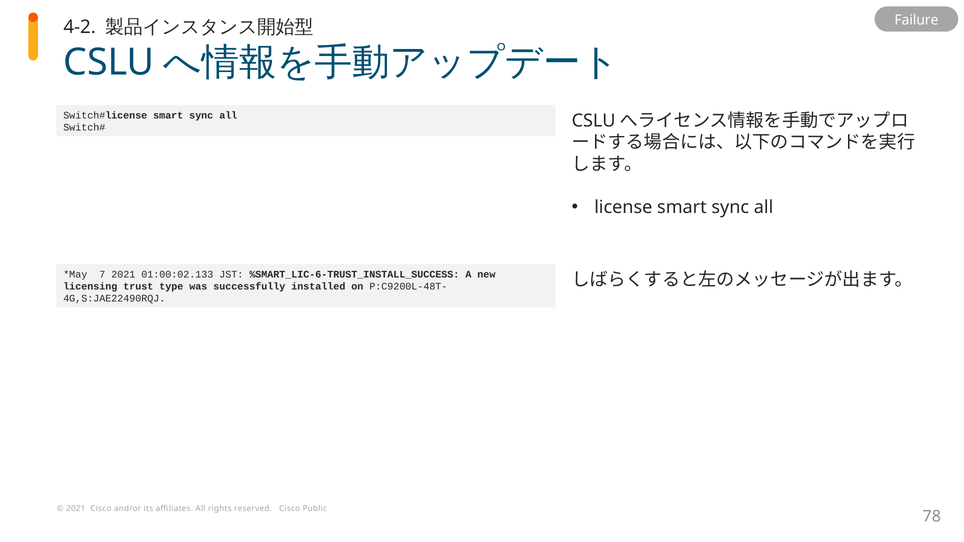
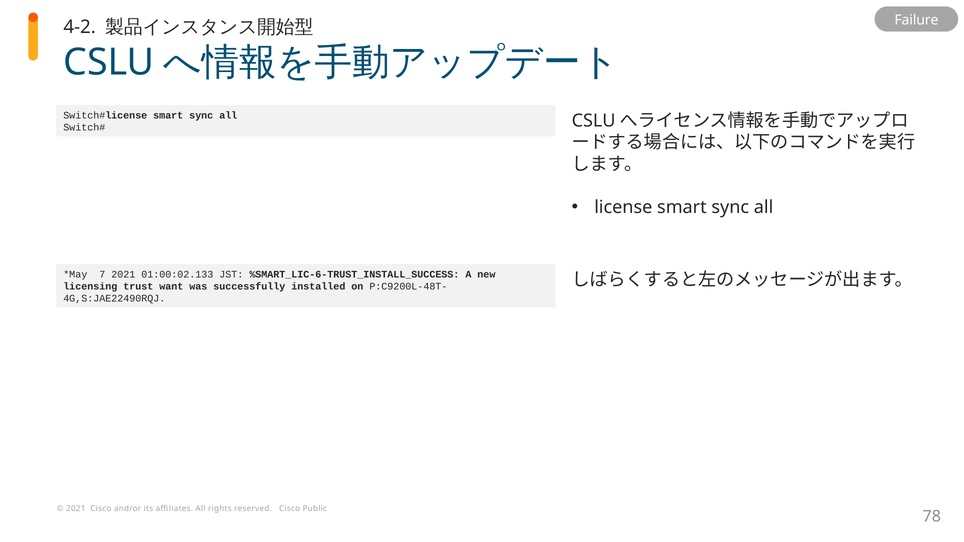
type: type -> want (171, 287)
